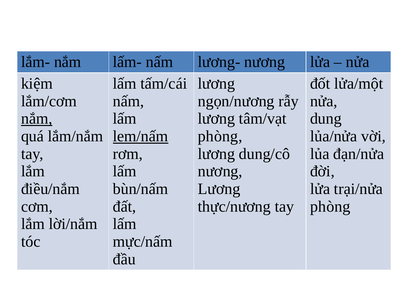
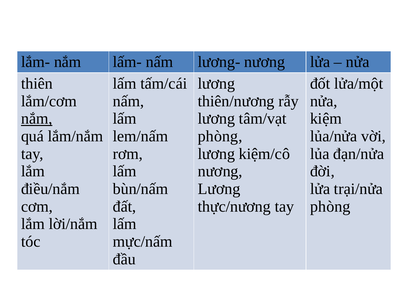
kiệm: kiệm -> thiên (37, 84)
ngọn/nương: ngọn/nương -> thiên/nương (236, 101)
dung: dung -> kiệm (326, 119)
lem/nấm underline: present -> none (141, 136)
dung/cô: dung/cô -> kiệm/cô (264, 154)
